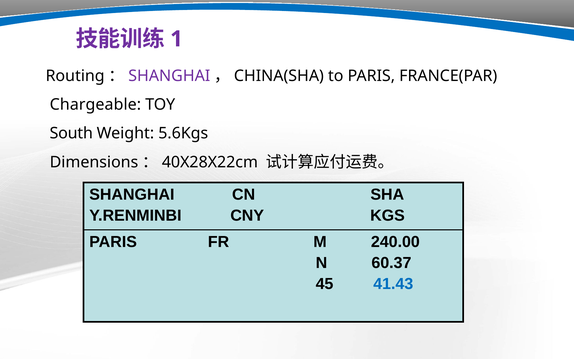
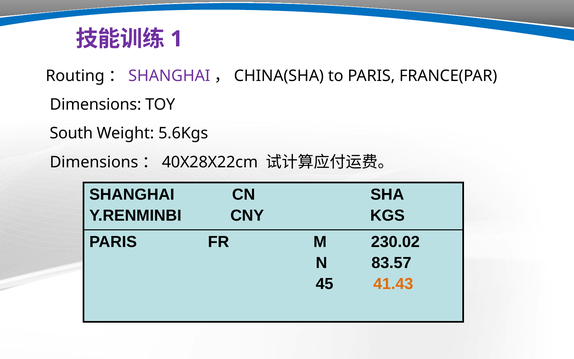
Chargeable: Chargeable -> Dimensions (96, 105)
240.00: 240.00 -> 230.02 (395, 242)
60.37: 60.37 -> 83.57 (391, 263)
41.43 colour: blue -> orange (393, 284)
